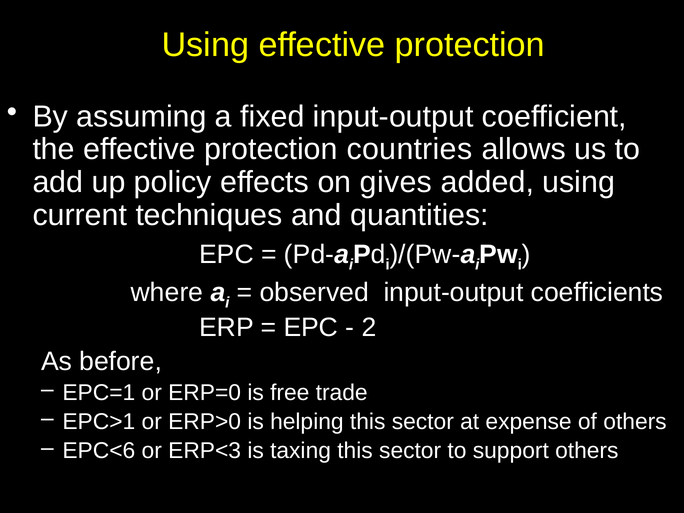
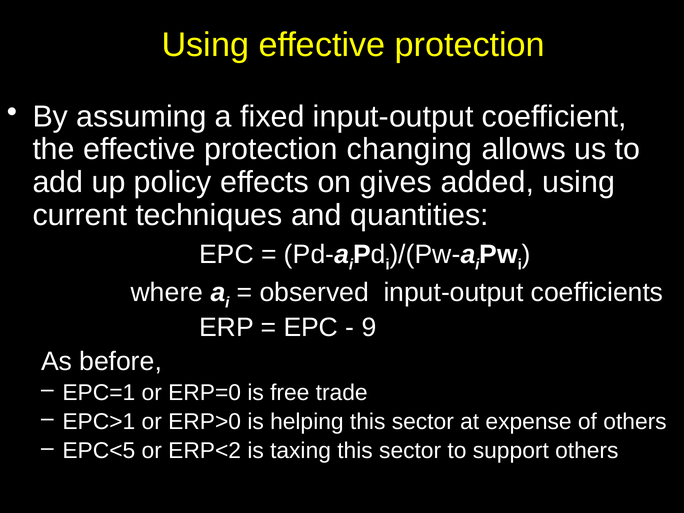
countries: countries -> changing (409, 149)
2: 2 -> 9 (369, 327)
EPC<6: EPC<6 -> EPC<5 (99, 451)
ERP<3: ERP<3 -> ERP<2 (205, 451)
